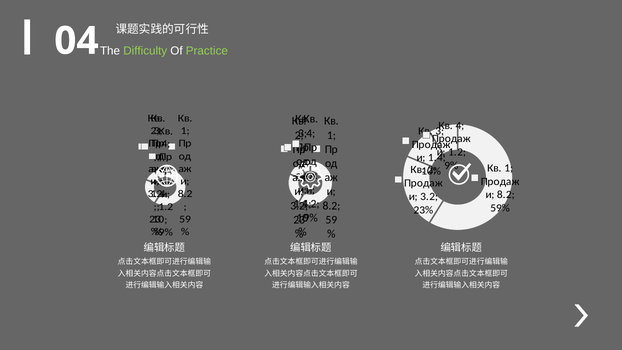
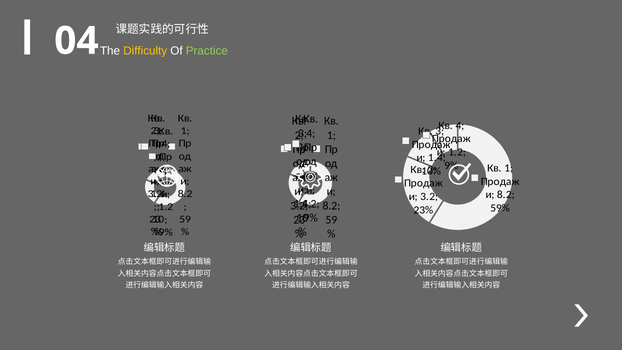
Difficulty colour: light green -> yellow (145, 51)
